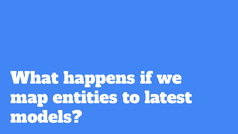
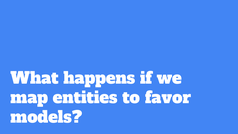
latest: latest -> favor (168, 98)
